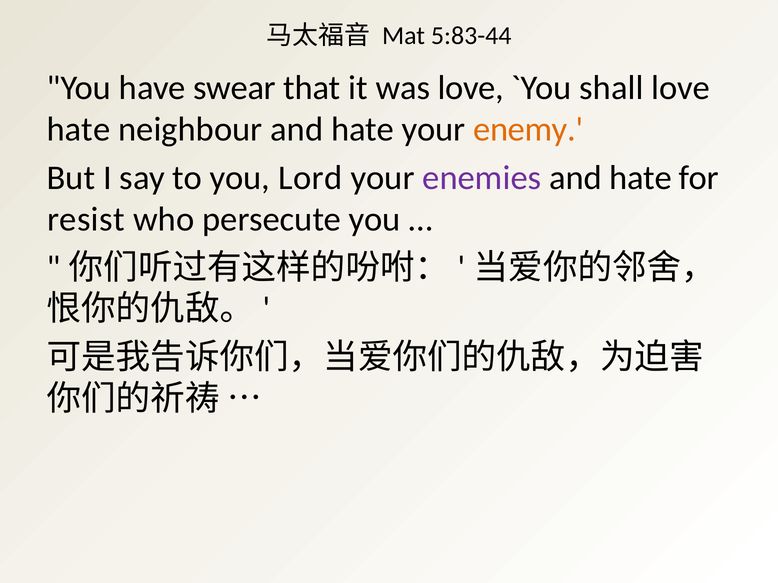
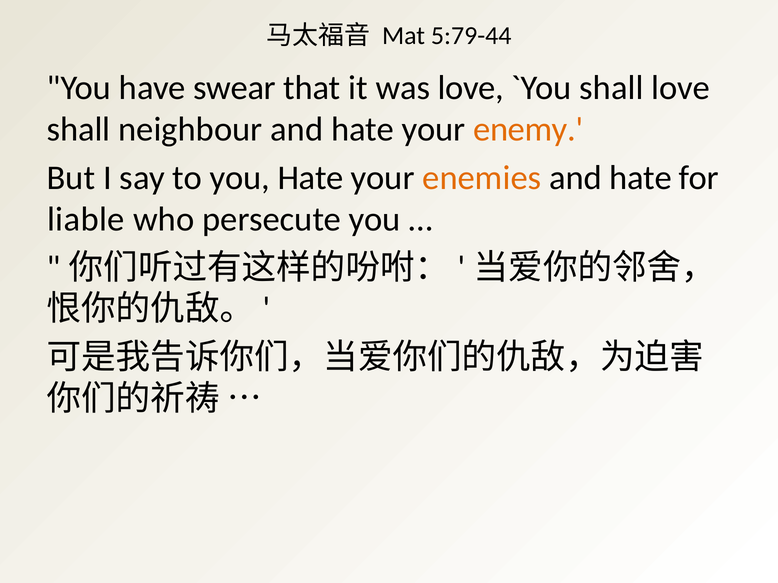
5:83-44: 5:83-44 -> 5:79-44 (471, 36)
hate: hate -> shall (79, 129)
you Lord: Lord -> Hate (311, 178)
enemies colour: purple -> orange (482, 178)
resist: resist -> liable (86, 219)
